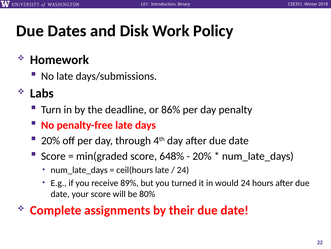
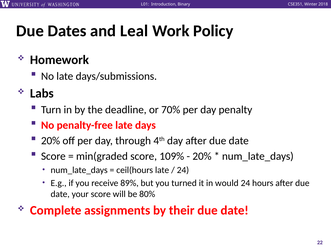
Disk: Disk -> Leal (134, 31)
86%: 86% -> 70% (171, 109)
648%: 648% -> 109% (172, 156)
